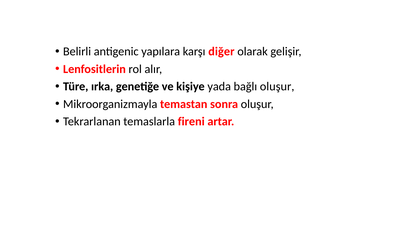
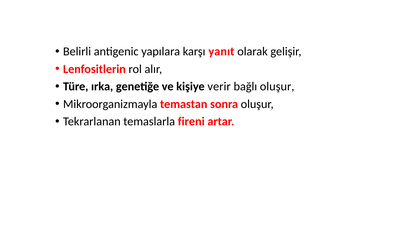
diğer: diğer -> yanıt (221, 51)
yada: yada -> verir (219, 86)
